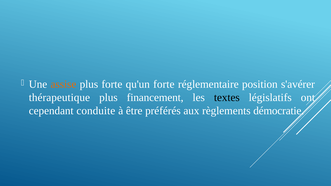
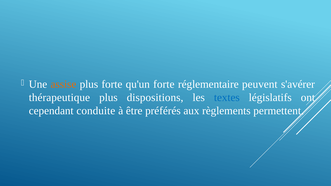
position: position -> peuvent (260, 84)
financement: financement -> dispositions (155, 98)
textes colour: black -> blue (227, 98)
démocratie: démocratie -> permettent (279, 111)
